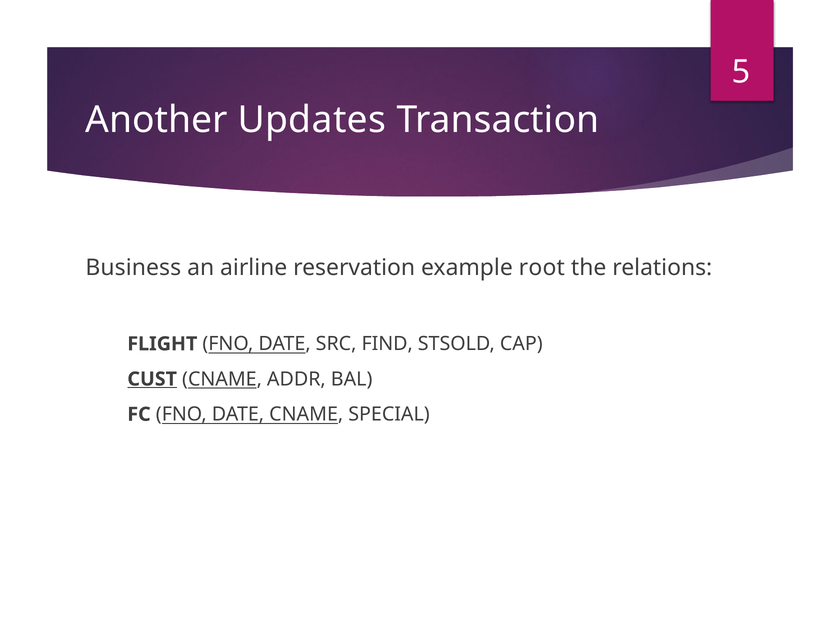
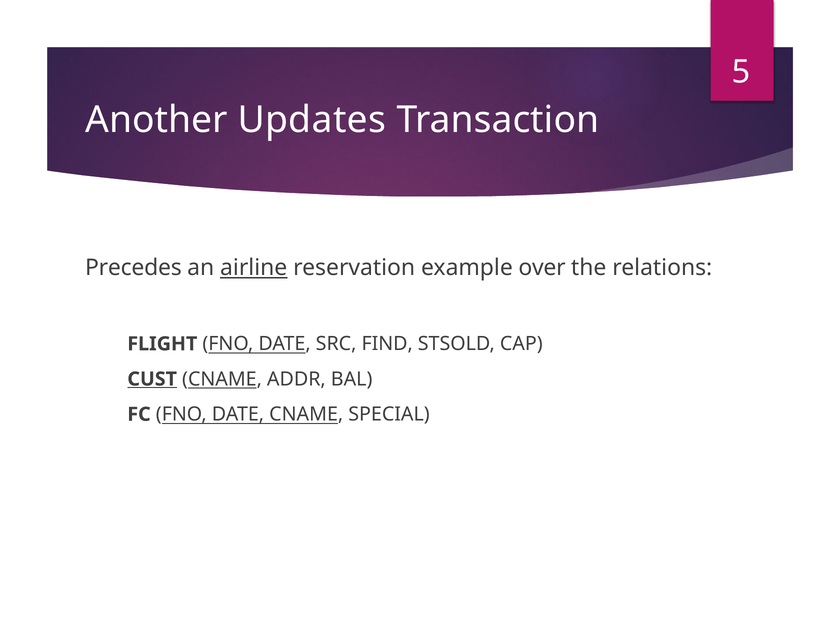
Business: Business -> Precedes (133, 268)
airline underline: none -> present (254, 268)
root: root -> over (542, 268)
